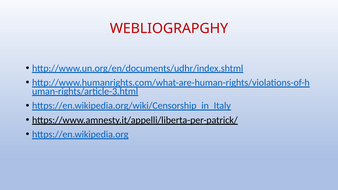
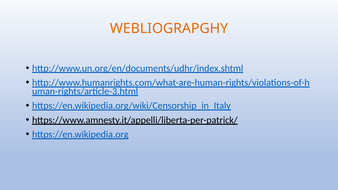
WEBLIOGRAPGHY colour: red -> orange (169, 28)
